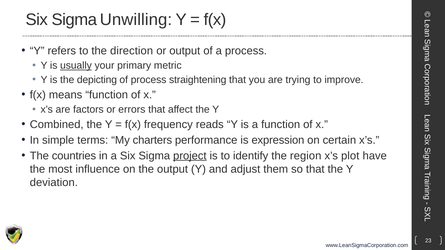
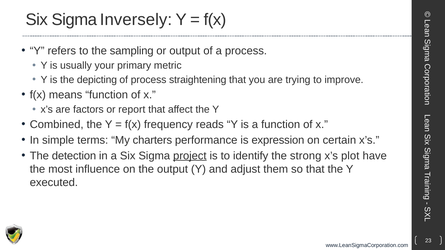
Unwilling: Unwilling -> Inversely (136, 20)
direction: direction -> sampling (132, 51)
usually underline: present -> none (76, 66)
errors: errors -> report (132, 110)
countries: countries -> detection (74, 156)
region: region -> strong (306, 156)
deviation: deviation -> executed (54, 183)
